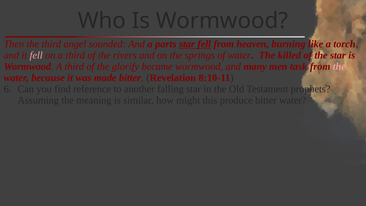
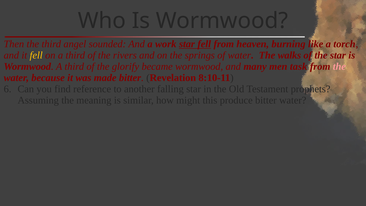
parts: parts -> work (166, 44)
fell colour: pink -> yellow (36, 55)
killed: killed -> walks (289, 55)
